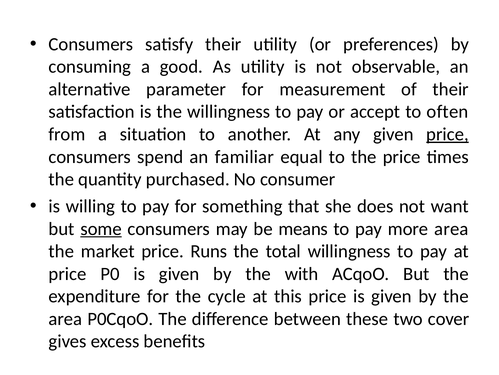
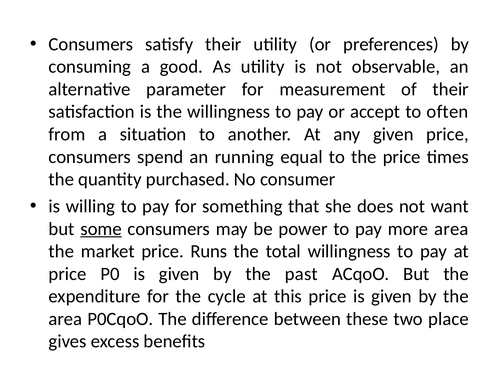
price underline: present -> none (447, 134)
familiar: familiar -> running (244, 157)
means: means -> power (303, 228)
with: with -> past (301, 273)
cover: cover -> place (448, 318)
